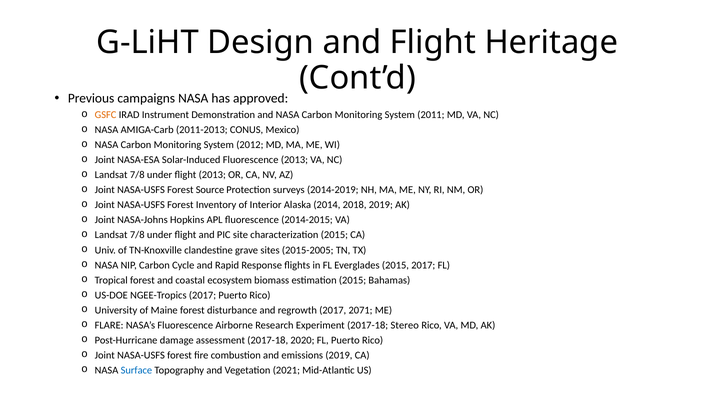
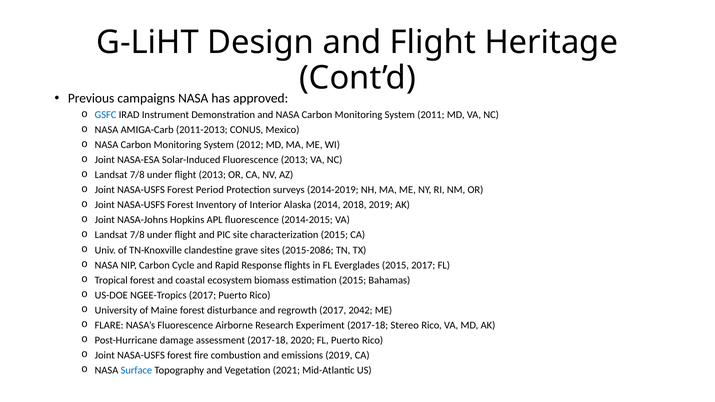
GSFC colour: orange -> blue (106, 115)
Source: Source -> Period (210, 190)
2015-2005: 2015-2005 -> 2015-2086 (308, 250)
2071: 2071 -> 2042 (361, 310)
